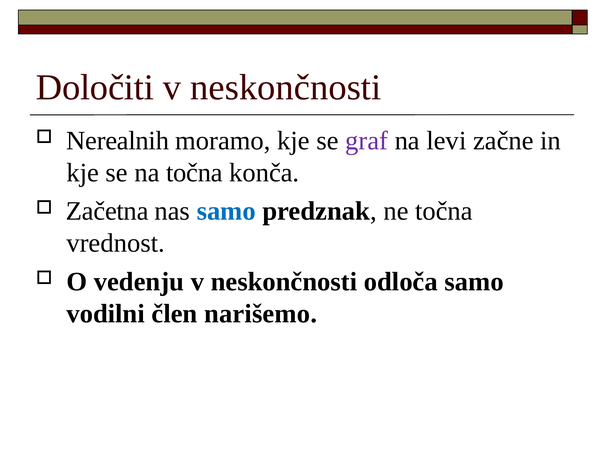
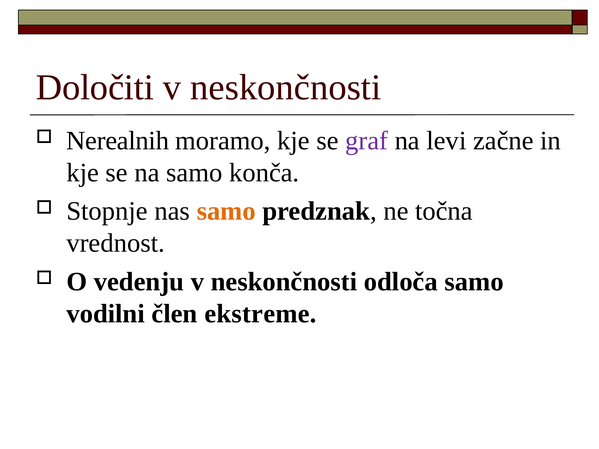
na točna: točna -> samo (194, 173)
Začetna: Začetna -> Stopnje (107, 211)
samo colour: blue -> orange (226, 211)
narišemo: narišemo -> ekstreme (261, 314)
